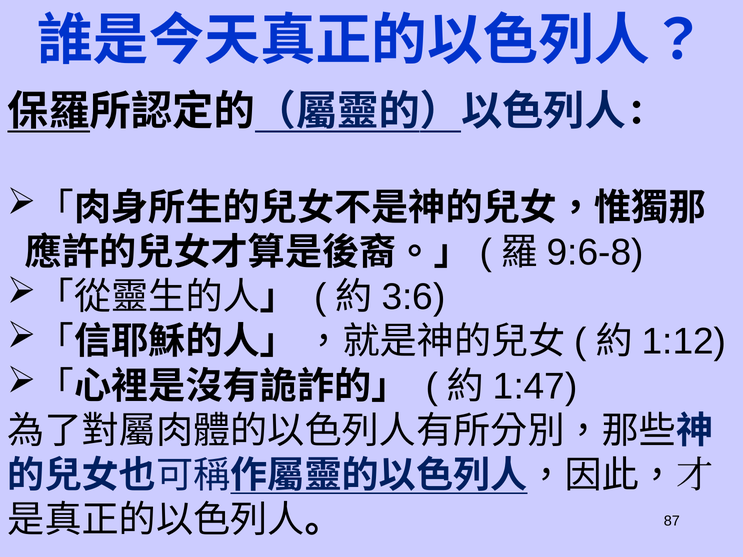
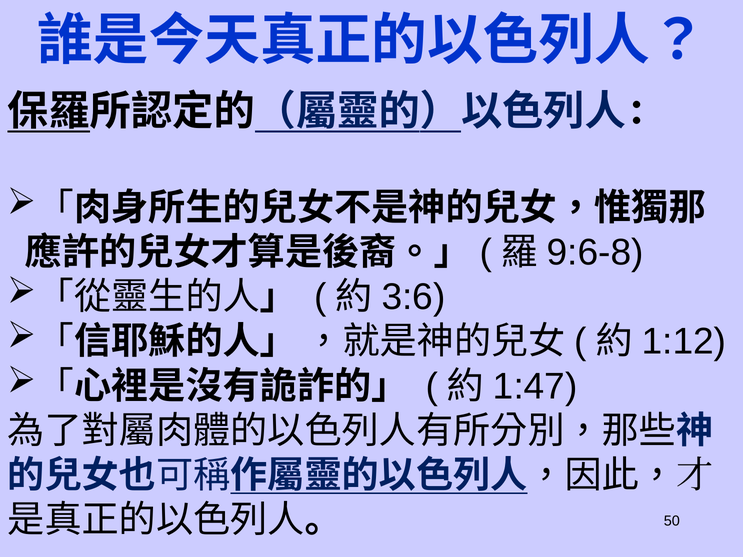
87: 87 -> 50 (672, 521)
